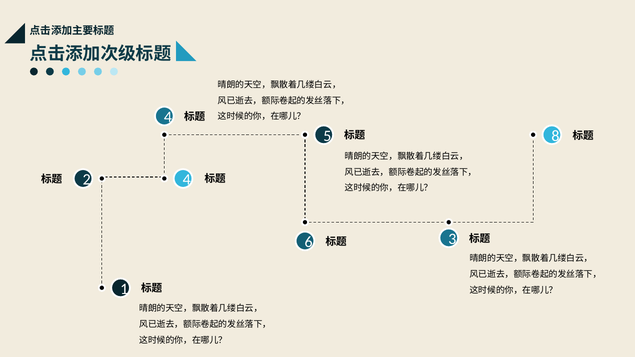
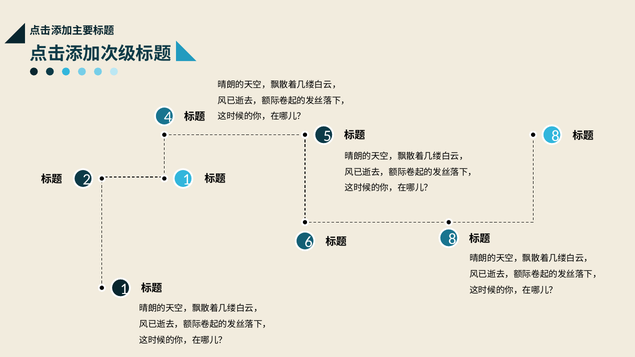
2 4: 4 -> 1 (187, 180)
6 3: 3 -> 8 (452, 239)
